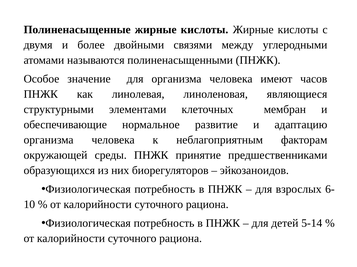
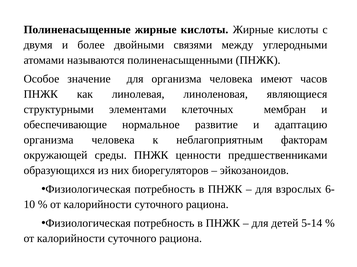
принятие: принятие -> ценности (198, 156)
